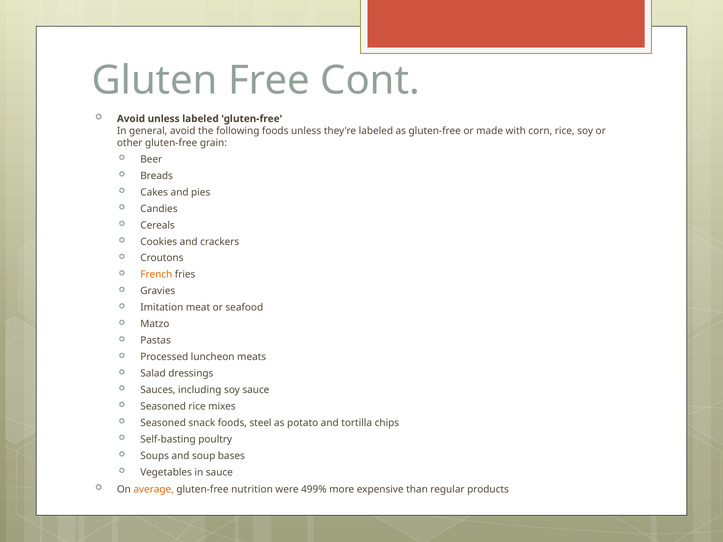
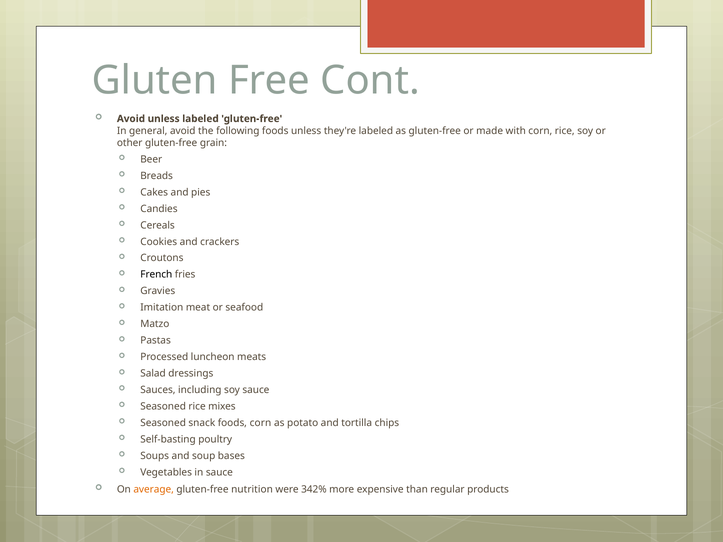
French colour: orange -> black (156, 275)
foods steel: steel -> corn (260, 423)
499%: 499% -> 342% (314, 489)
